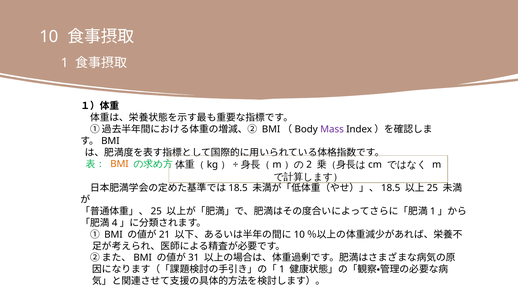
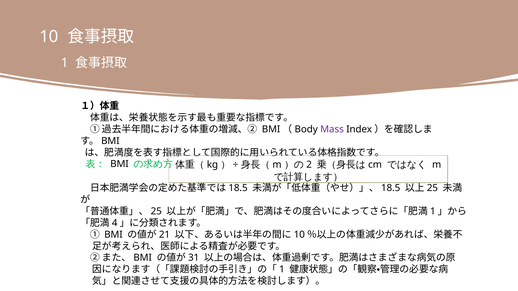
BMI colour: orange -> black (120, 164)
